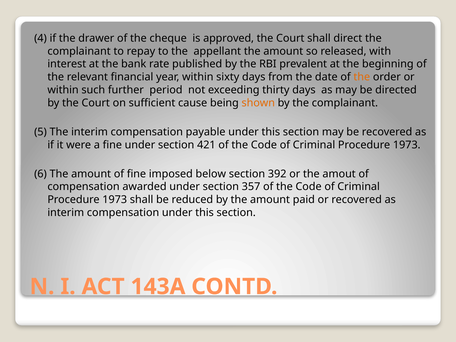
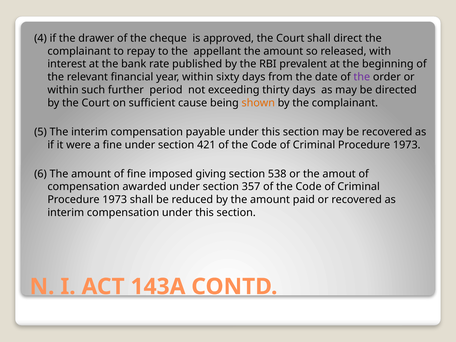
the colour: orange -> purple (362, 77)
below: below -> giving (211, 174)
392: 392 -> 538 (277, 174)
